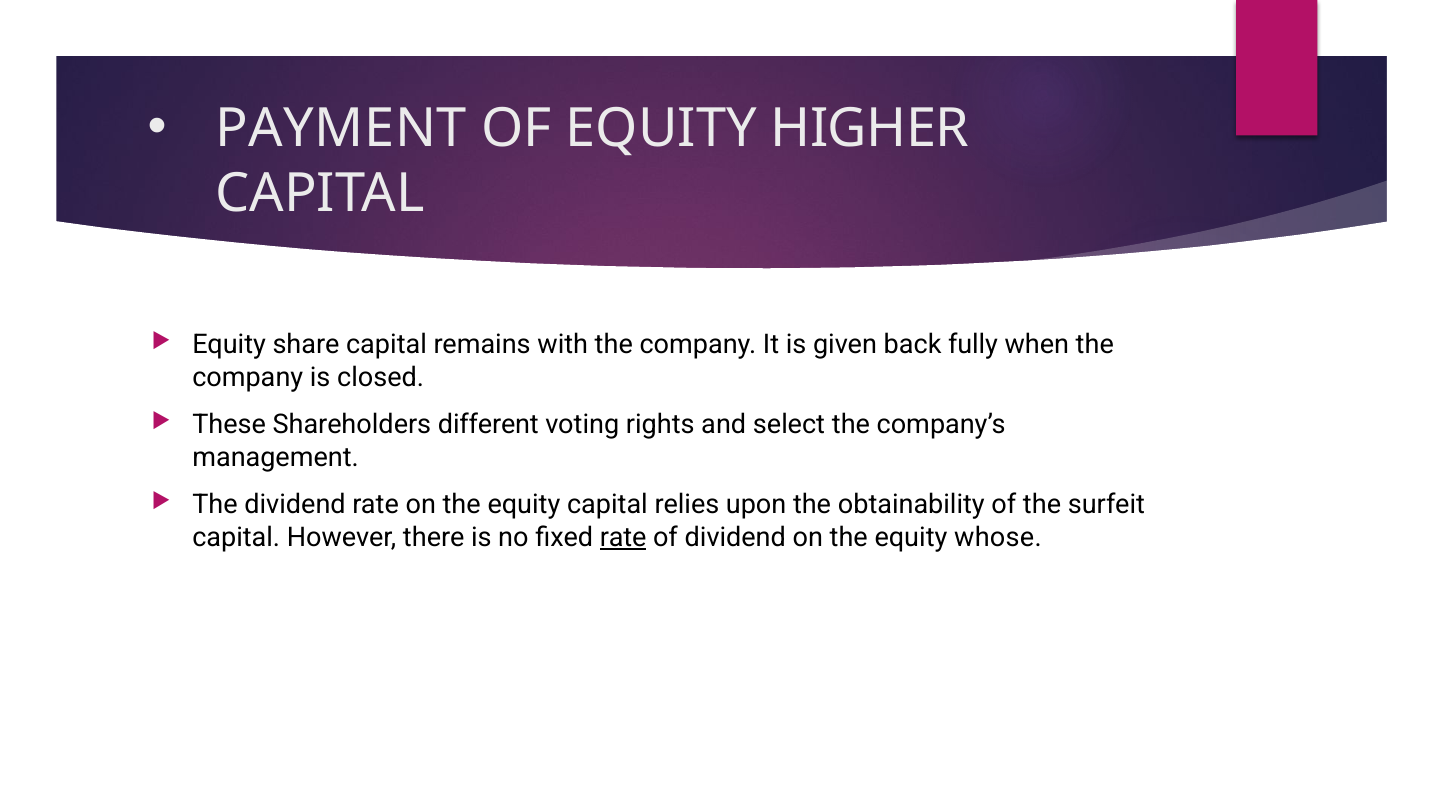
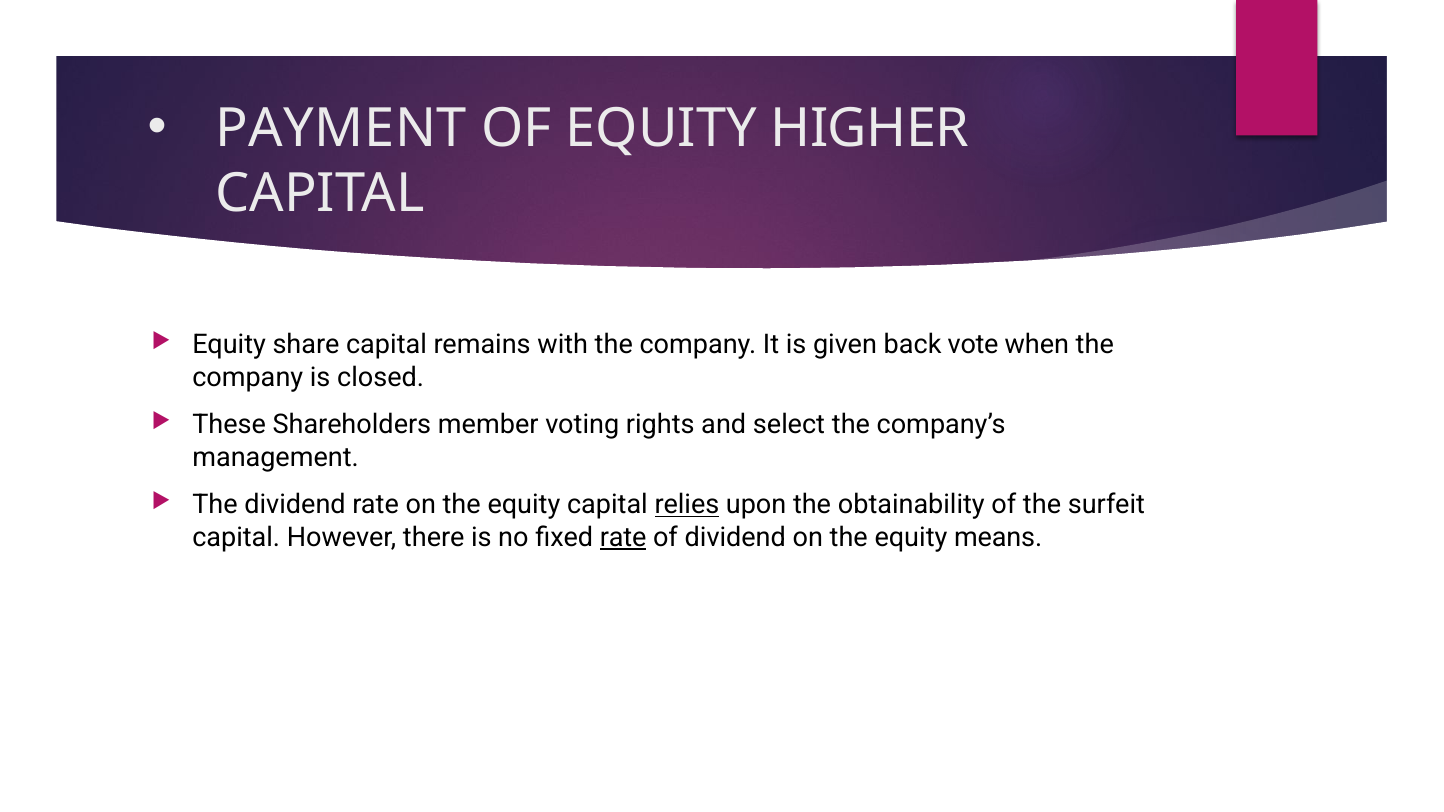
fully: fully -> vote (973, 345)
different: different -> member (488, 425)
relies underline: none -> present (687, 505)
whose: whose -> means (998, 538)
